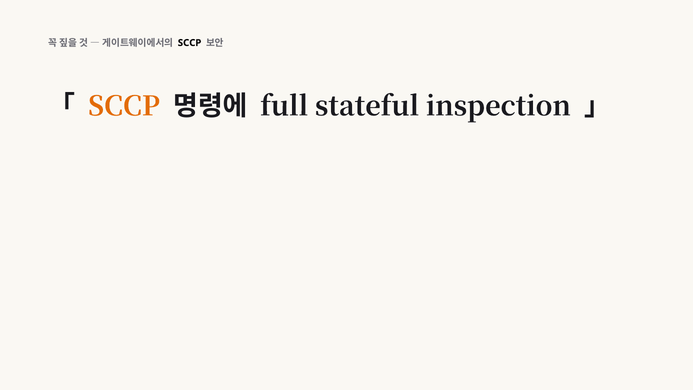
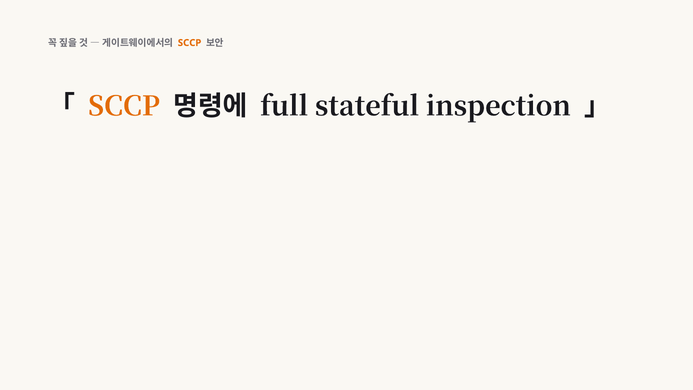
SCCP colour: black -> orange (190, 43)
